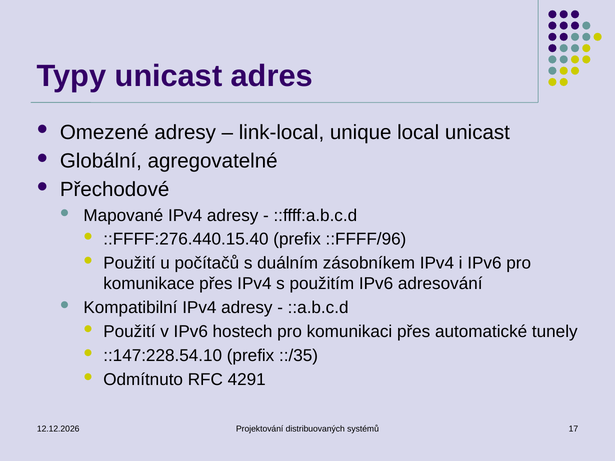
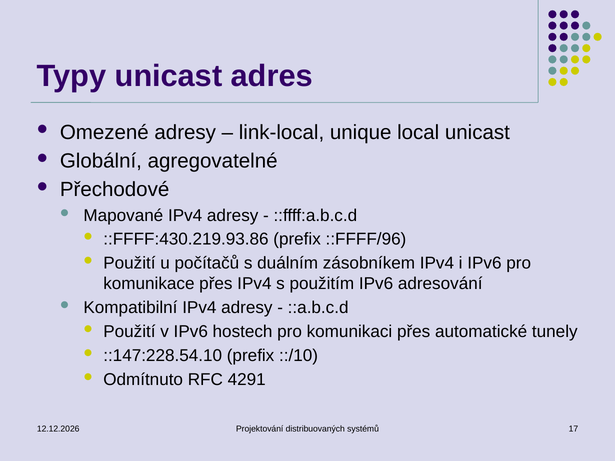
::FFFF:276.440.15.40: ::FFFF:276.440.15.40 -> ::FFFF:430.219.93.86 (186, 239)
::/35: ::/35 -> ::/10 (299, 356)
